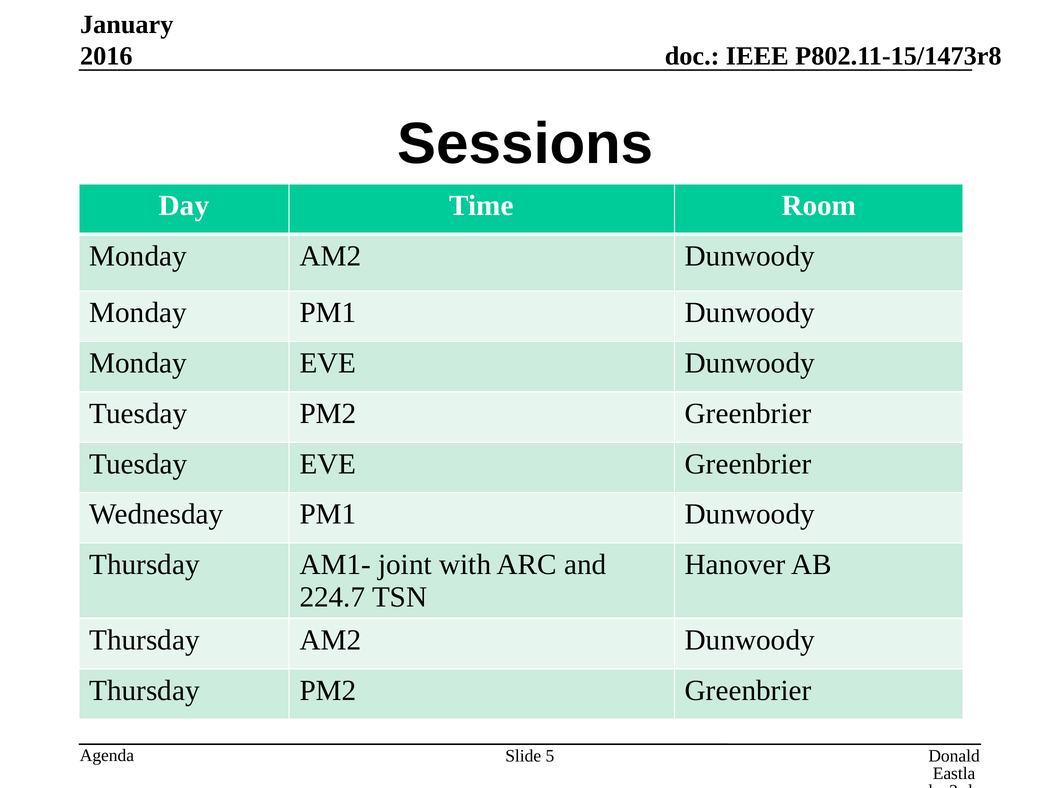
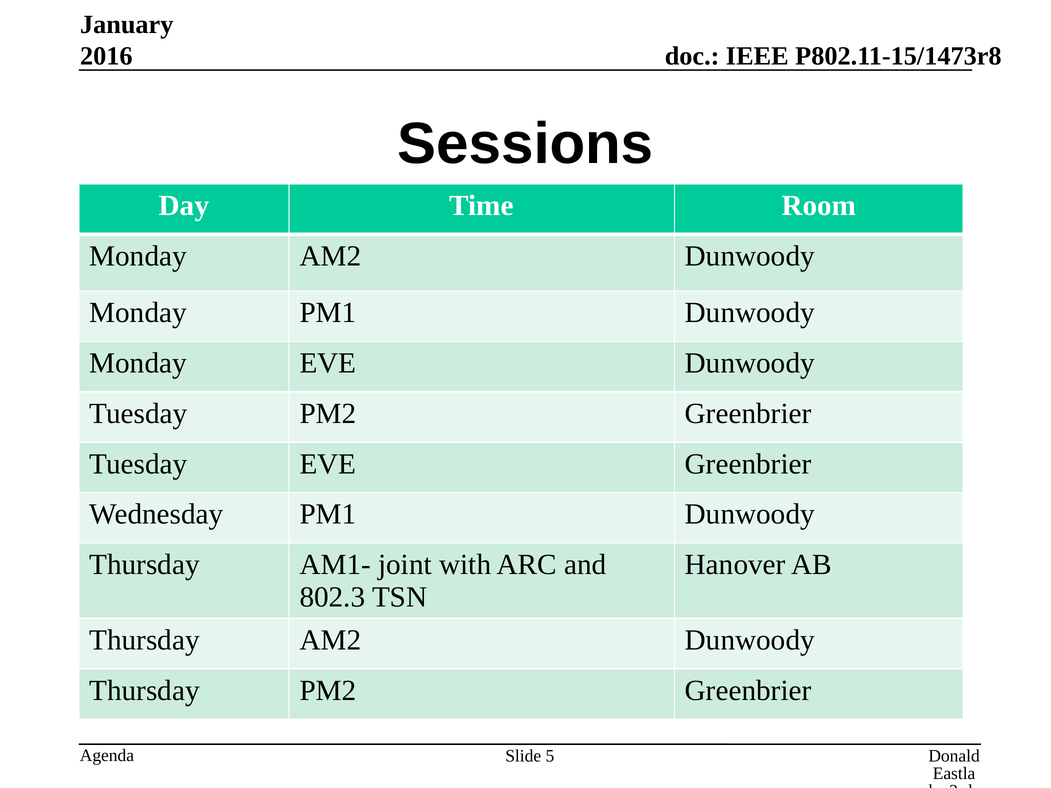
224.7: 224.7 -> 802.3 (332, 597)
